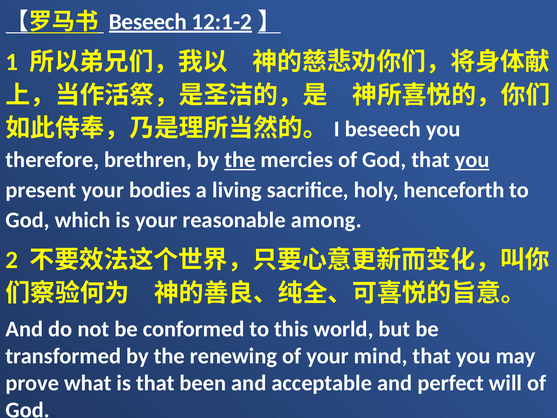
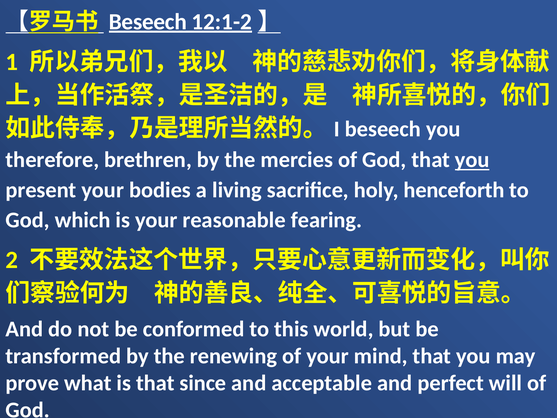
the underline: present -> none (240, 160)
among: among -> fearing (326, 220)
been: been -> since (203, 383)
